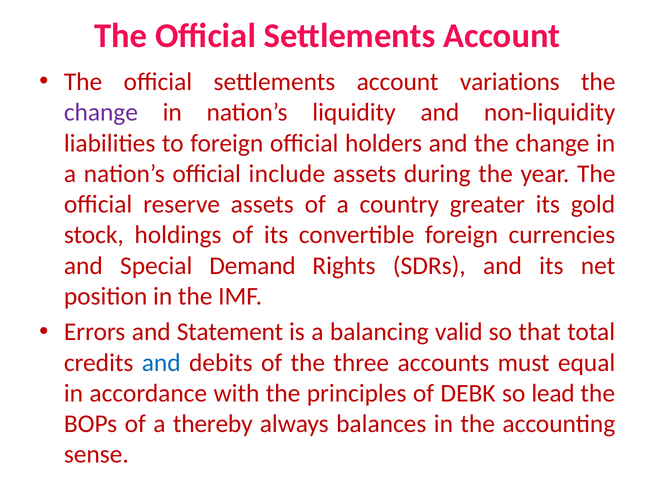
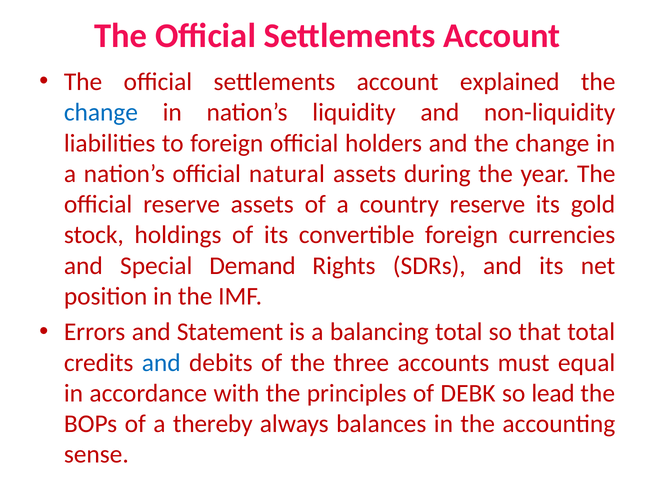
variations: variations -> explained (510, 82)
change colour: purple -> blue (101, 112)
include: include -> natural (287, 173)
country greater: greater -> reserve (487, 204)
balancing valid: valid -> total (459, 332)
